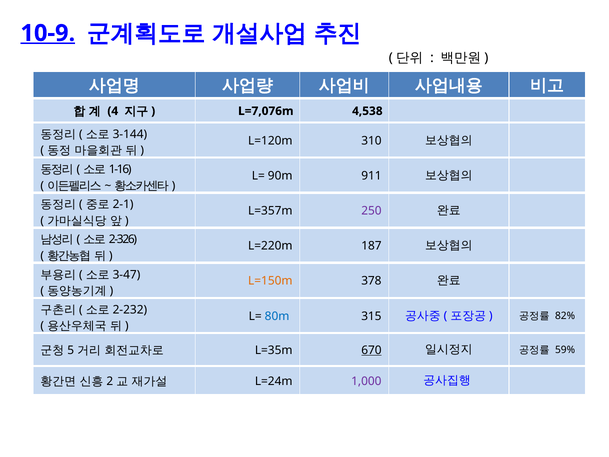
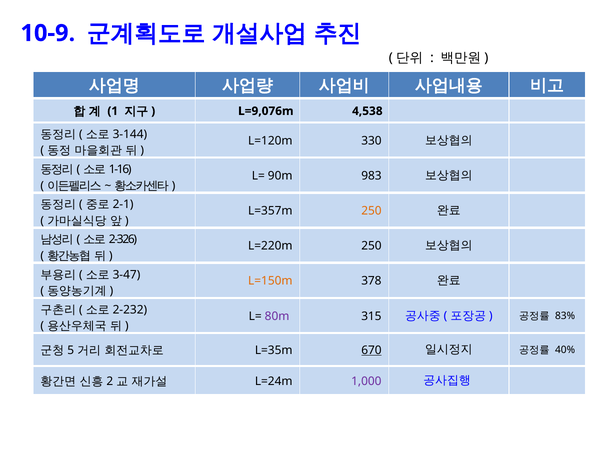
10-9 underline: present -> none (48, 33)
4: 4 -> 1 (113, 111)
L=7,076m: L=7,076m -> L=9,076m (266, 111)
310: 310 -> 330 (371, 141)
911: 911 -> 983 (371, 176)
250 colour: purple -> orange (371, 211)
L=220m 187: 187 -> 250 (371, 246)
80m colour: blue -> purple (277, 316)
82%: 82% -> 83% (565, 316)
59%: 59% -> 40% (565, 350)
